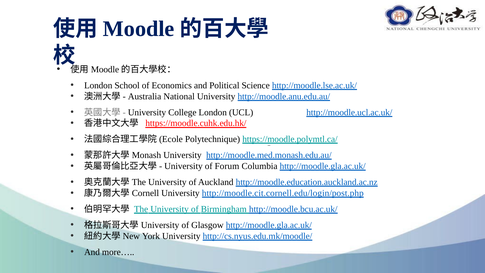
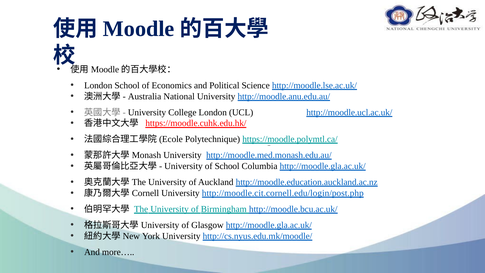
of Forum: Forum -> School (227, 166)
